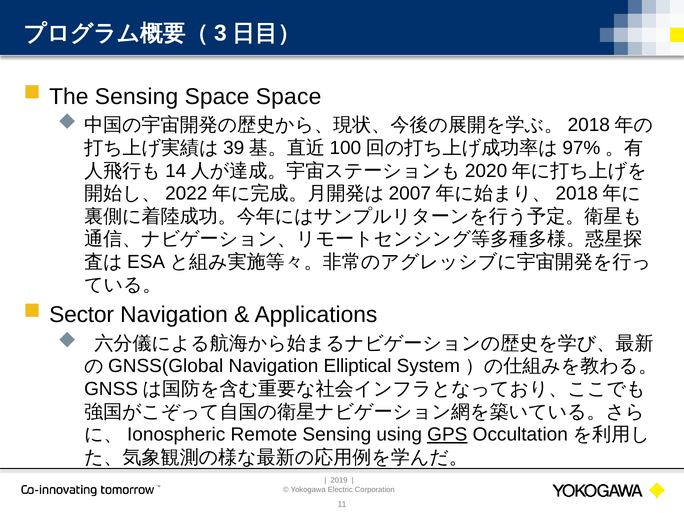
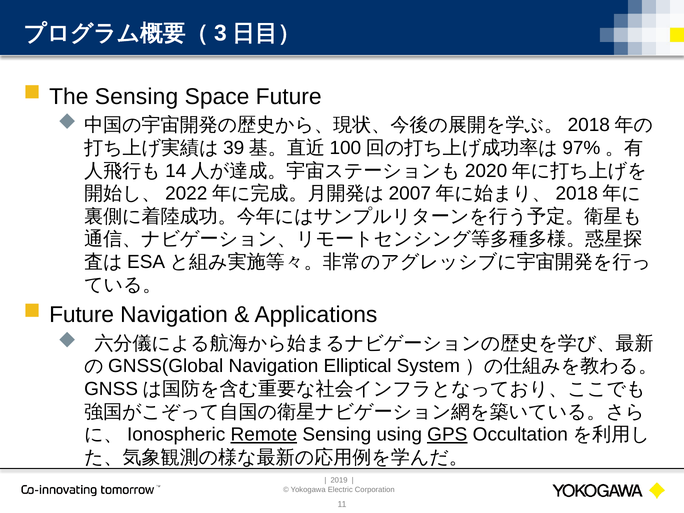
Space Space: Space -> Future (289, 97)
Sector: Sector -> Future (82, 315)
Remote underline: none -> present (264, 435)
